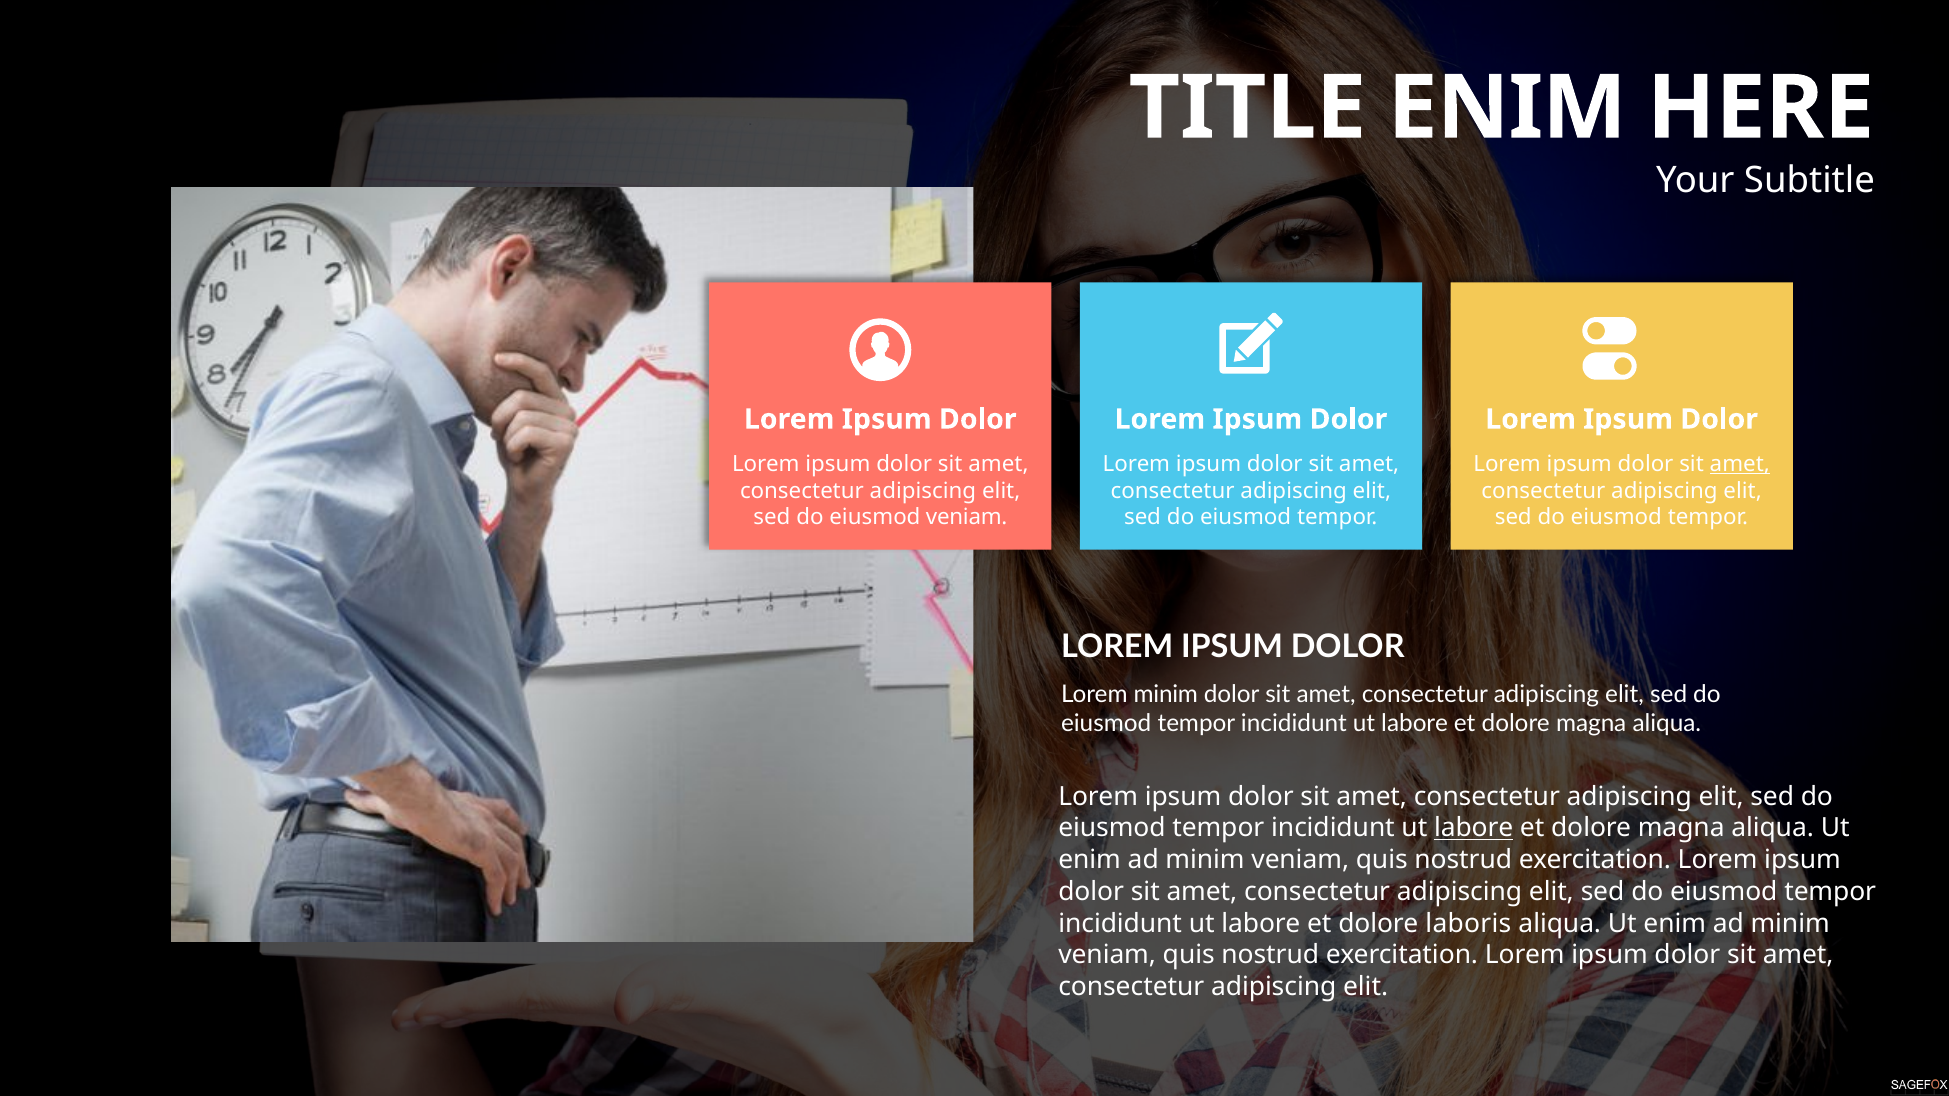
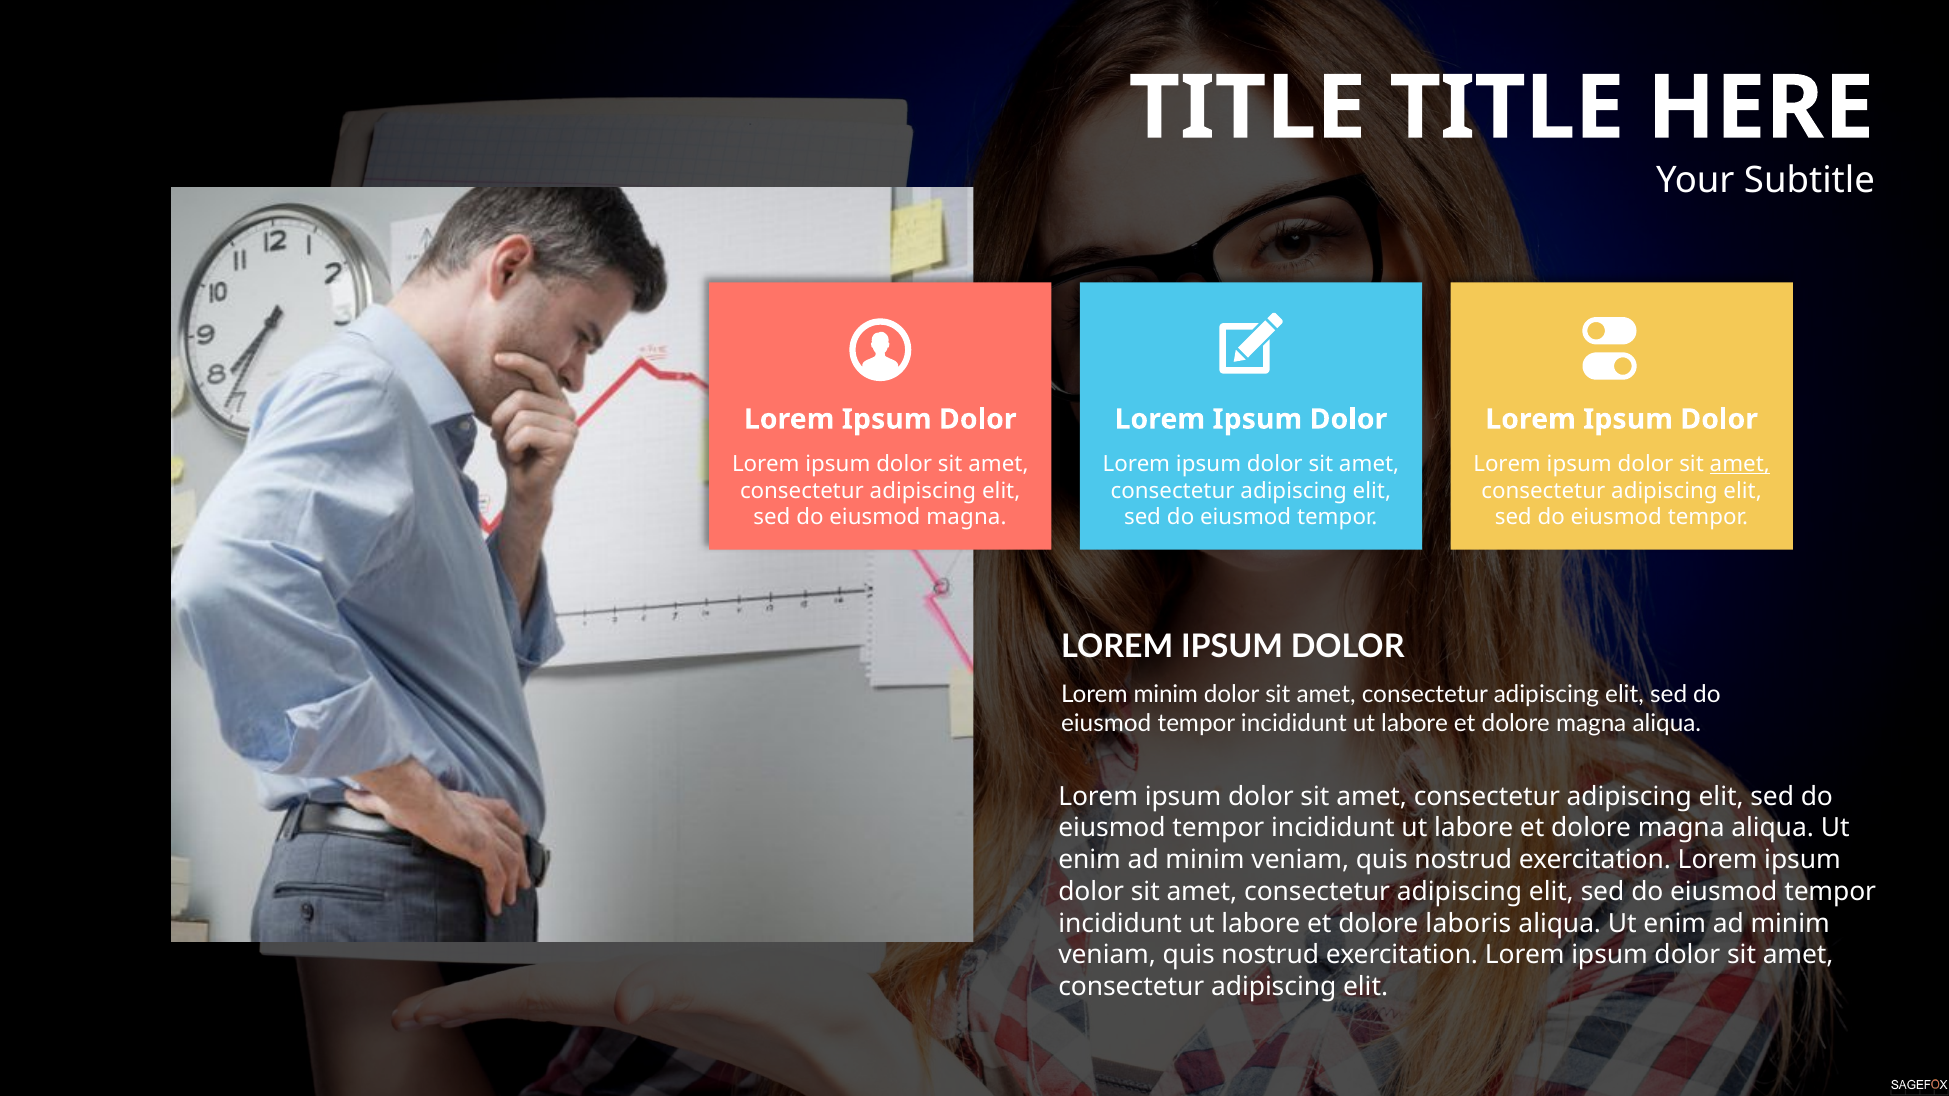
TITLE ENIM: ENIM -> TITLE (1507, 108)
eiusmod veniam: veniam -> magna (967, 518)
labore underline: present -> none (1474, 828)
